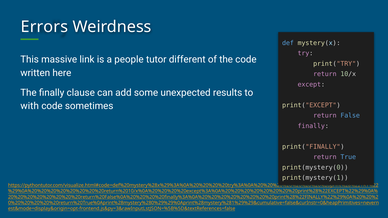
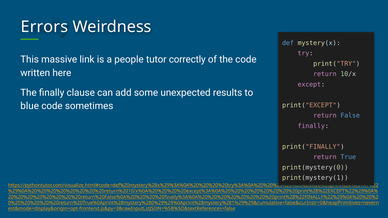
different: different -> correctly (187, 60)
with: with -> blue (30, 106)
